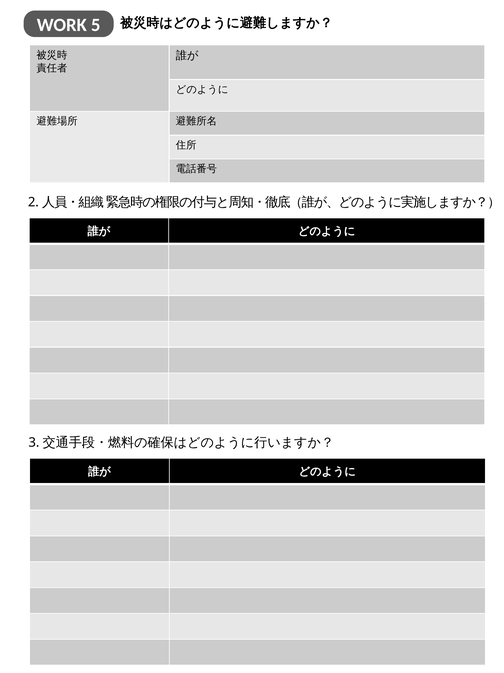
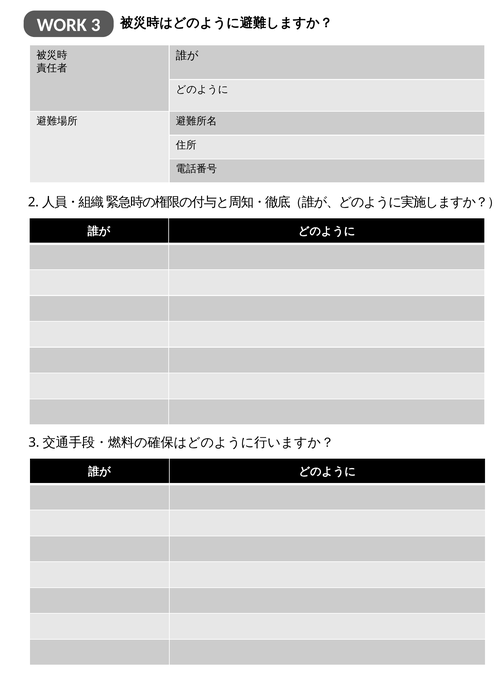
5: 5 -> 3 (96, 25)
